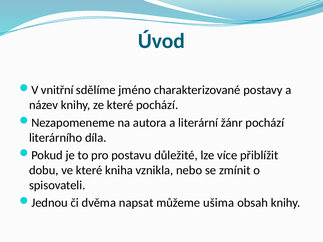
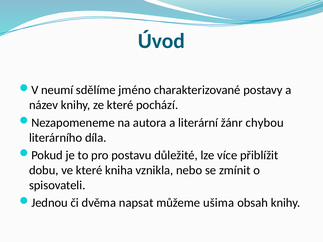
vnitřní: vnitřní -> neumí (57, 90)
žánr pochází: pochází -> chybou (265, 123)
